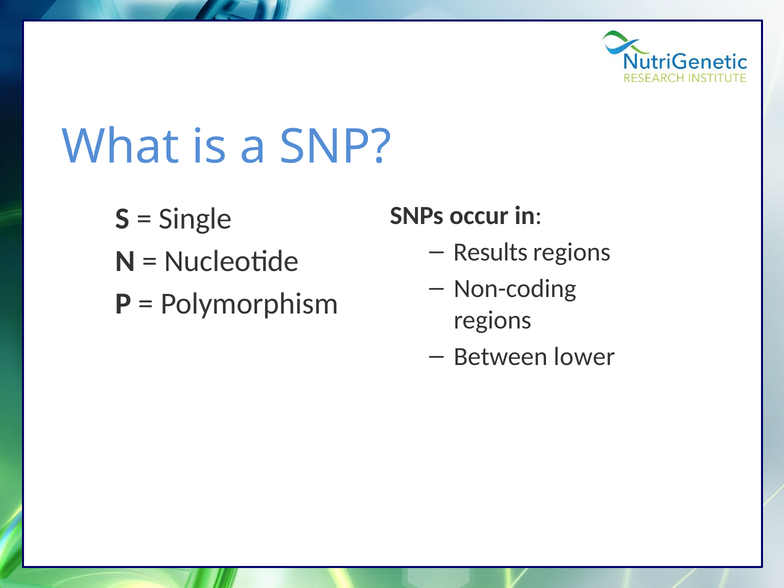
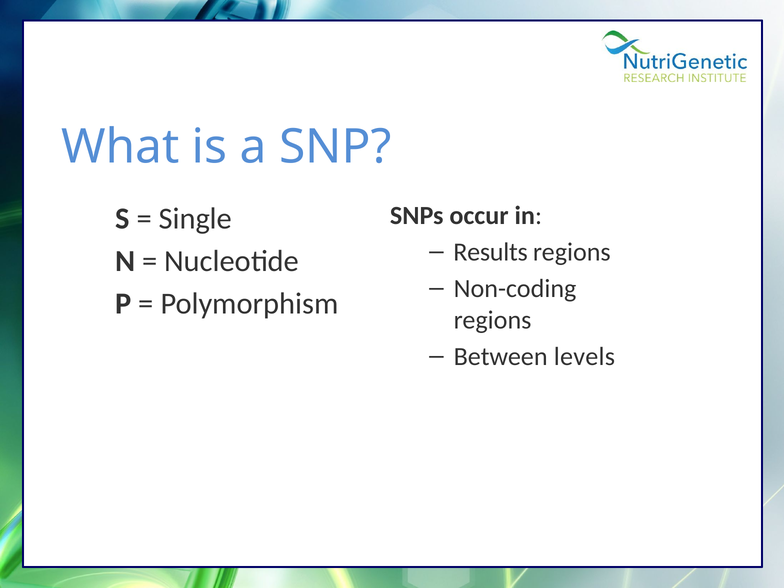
lower: lower -> levels (584, 357)
